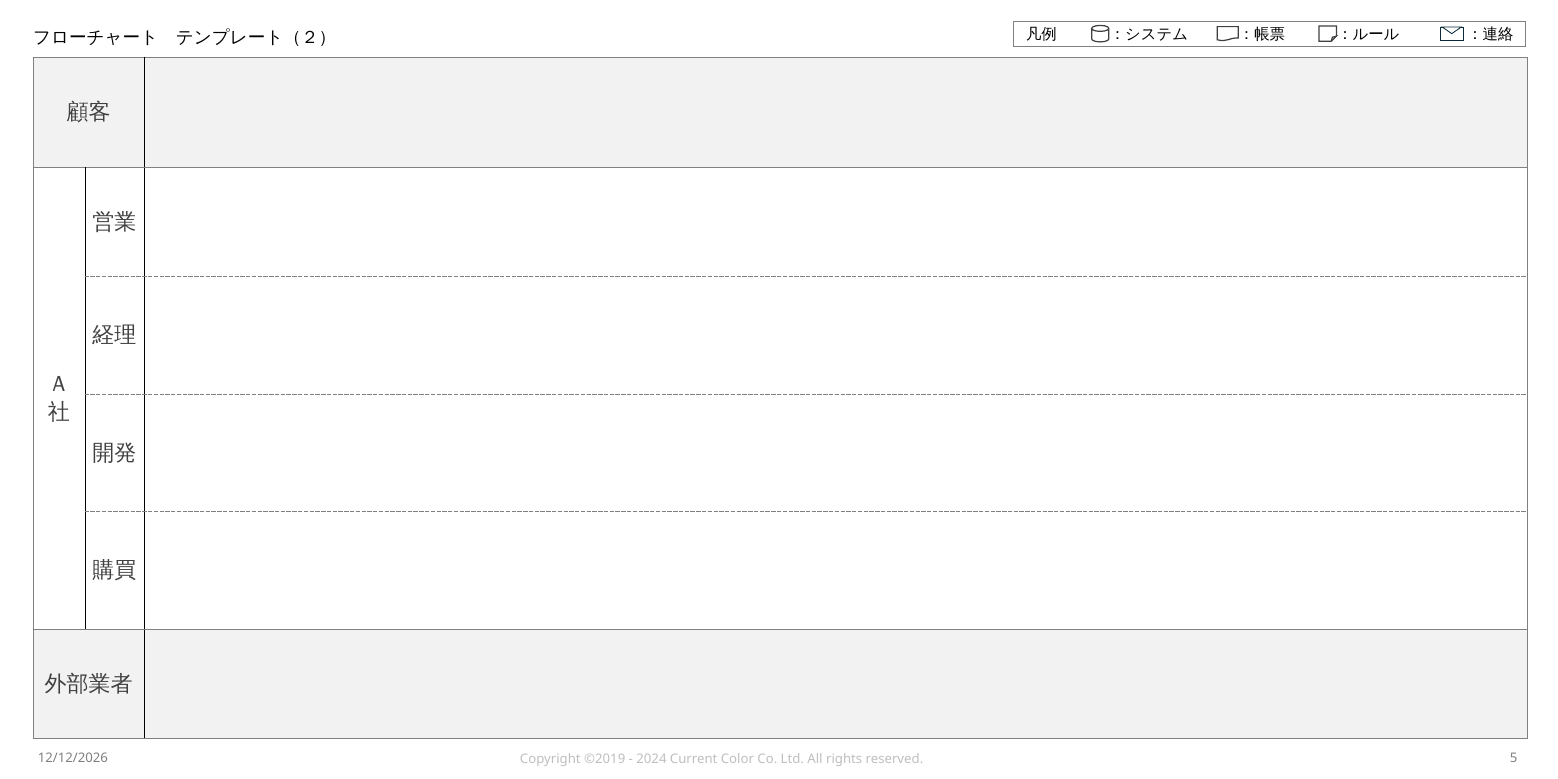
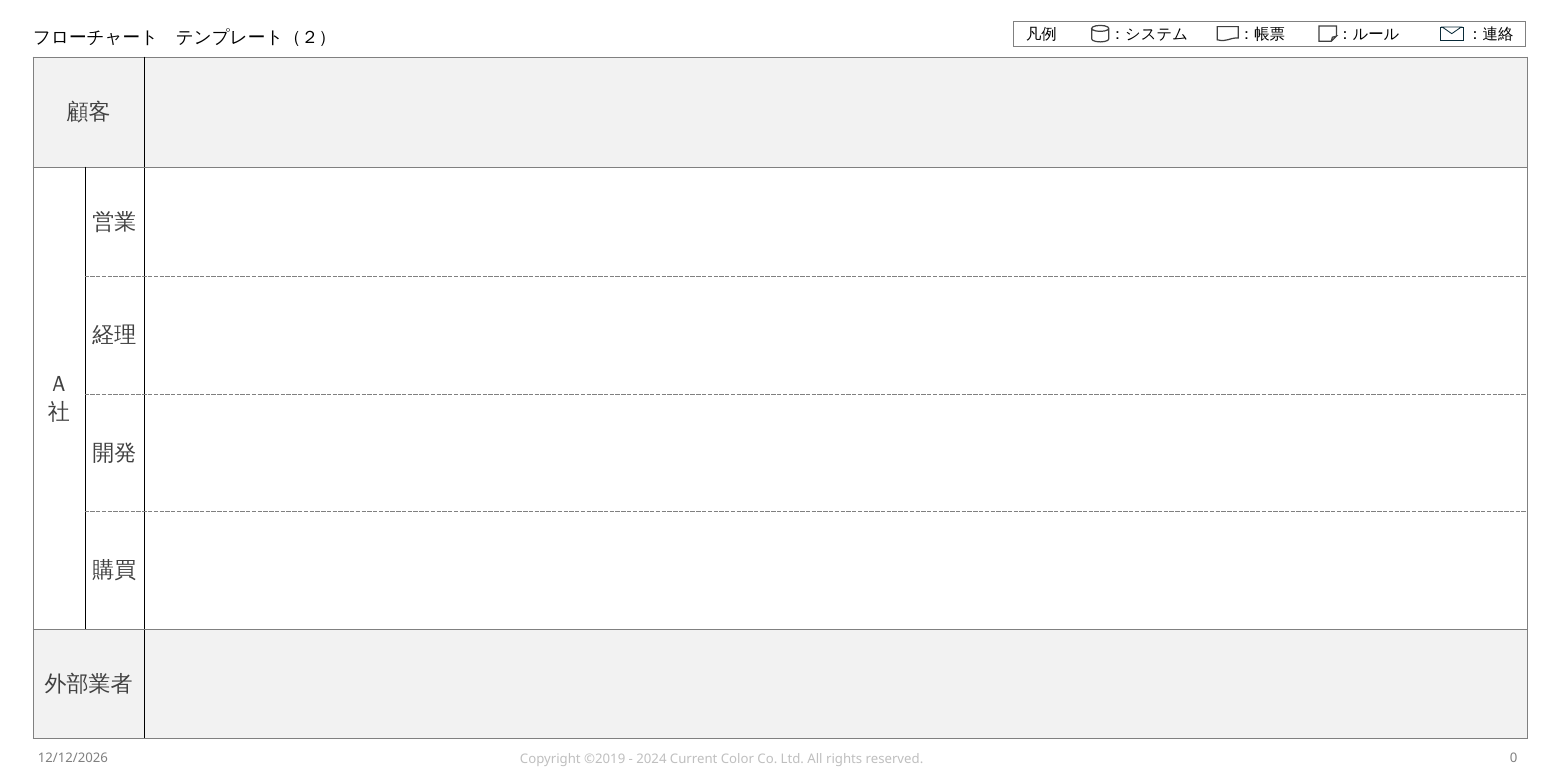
5: 5 -> 0 (1514, 758)
